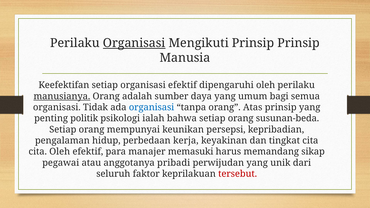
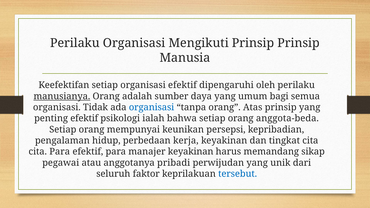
Organisasi underline: present -> none (134, 43)
penting politik: politik -> efektif (84, 118)
susunan-beda: susunan-beda -> anggota-beda (287, 118)
cita Oleh: Oleh -> Para (60, 152)
manajer memasuki: memasuki -> keyakinan (191, 152)
tersebut colour: red -> blue (238, 174)
